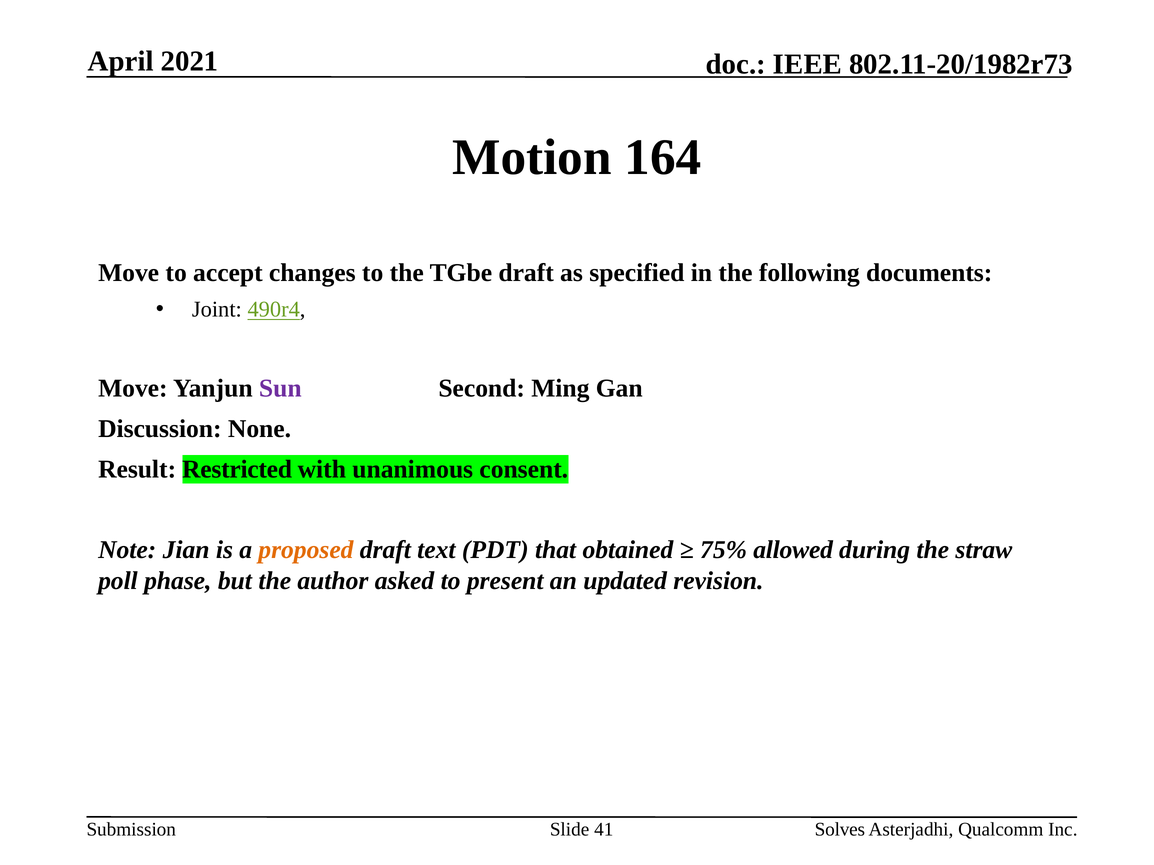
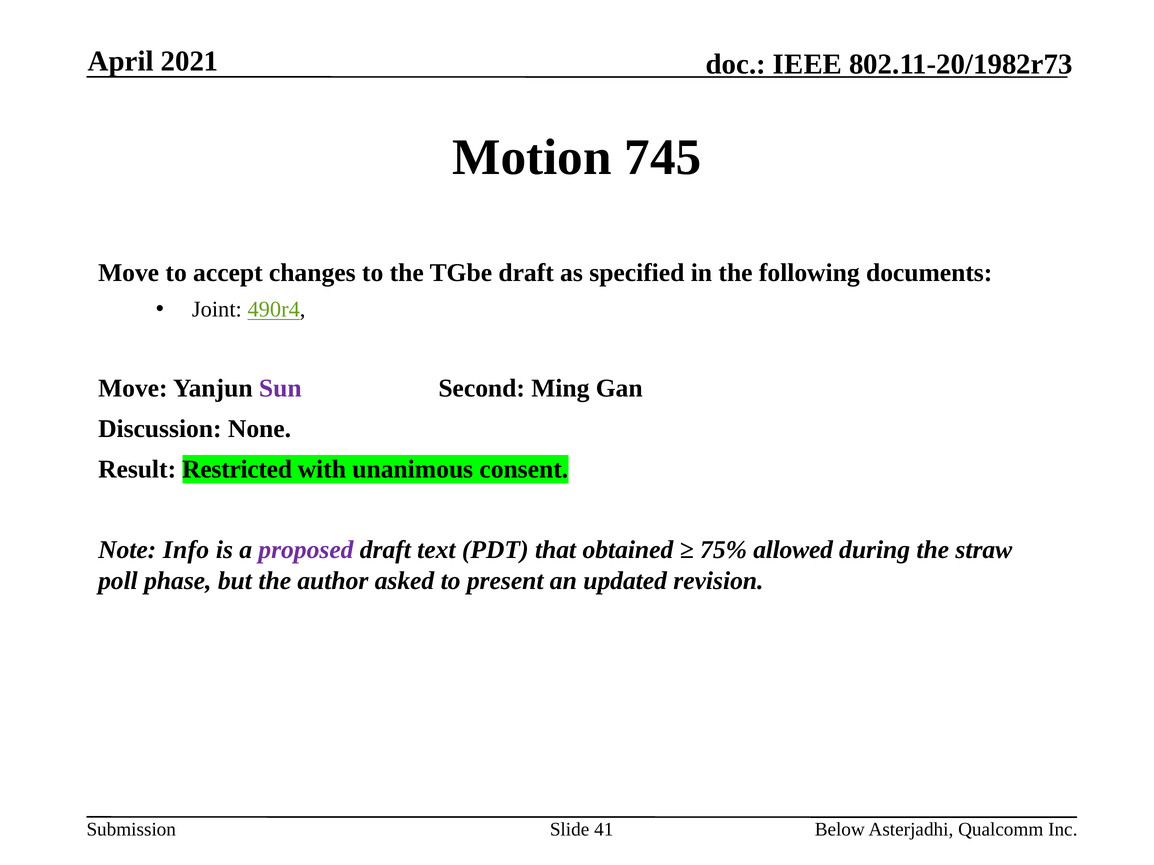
164: 164 -> 745 (663, 157)
Jian: Jian -> Info (186, 550)
proposed colour: orange -> purple (306, 550)
Solves: Solves -> Below (840, 830)
